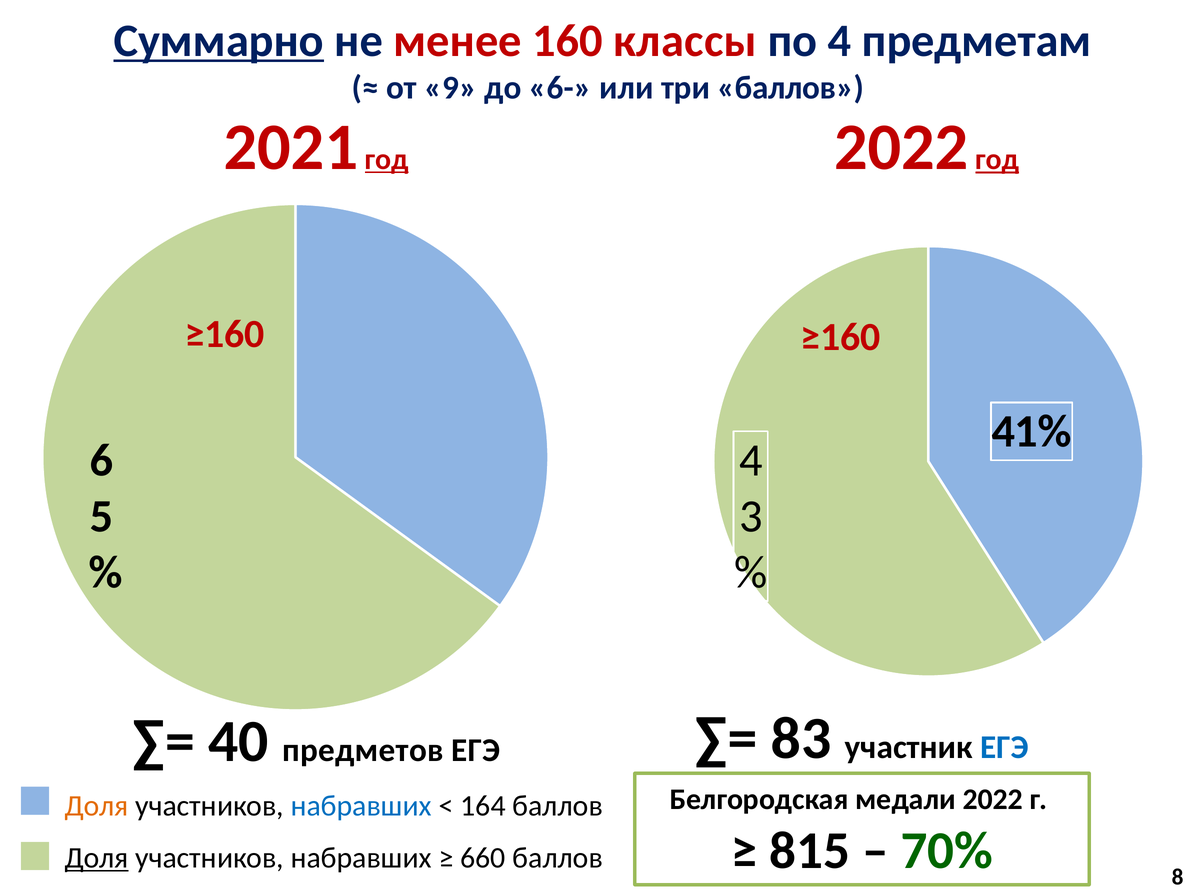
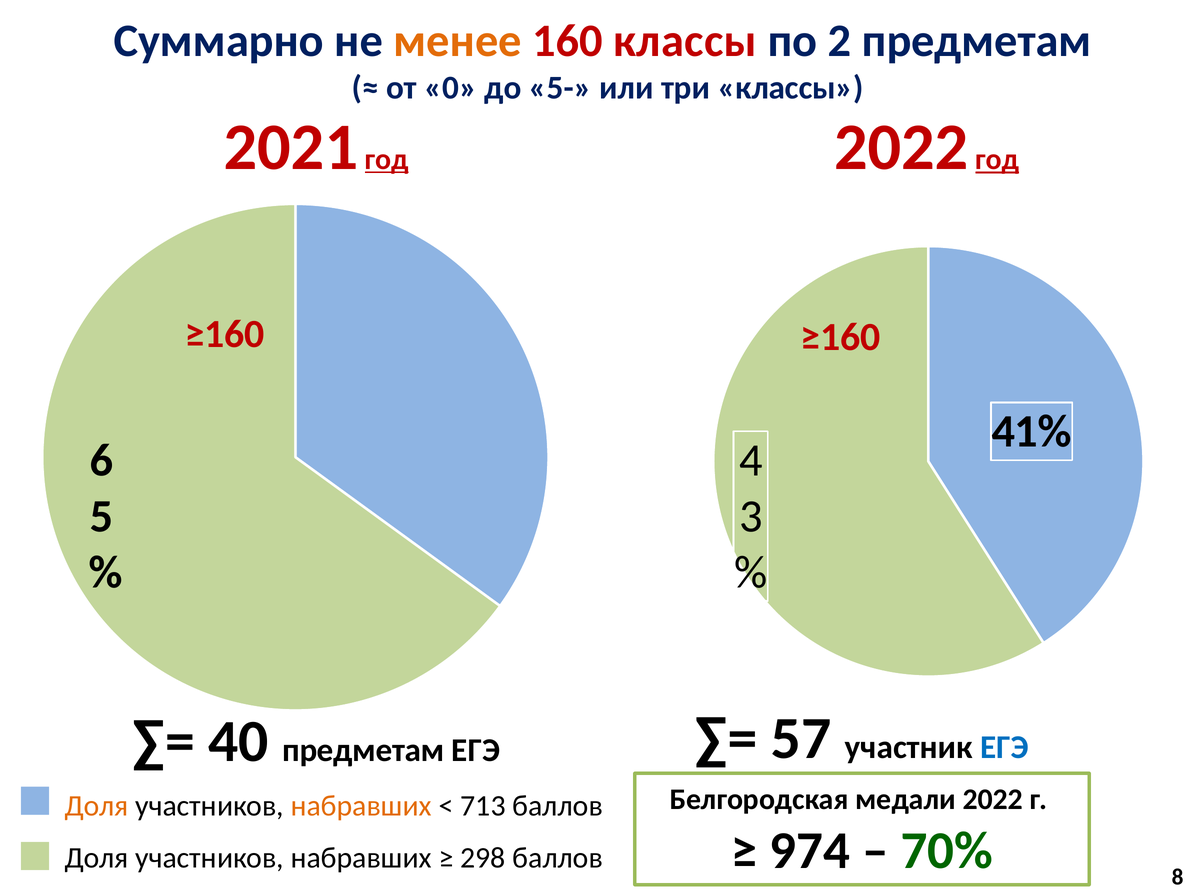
Суммарно underline: present -> none (219, 41)
менее colour: red -> orange (458, 41)
по 4: 4 -> 2 (840, 41)
9: 9 -> 0 (451, 88)
6-: 6- -> 5- (560, 88)
три баллов: баллов -> классы (791, 88)
83: 83 -> 57 (801, 738)
40 предметов: предметов -> предметам (363, 750)
набравших colour: blue -> orange (361, 806)
164: 164 -> 713 (483, 806)
815: 815 -> 974 (810, 850)
Доля underline: present -> none (97, 857)
660: 660 -> 298 (483, 857)
